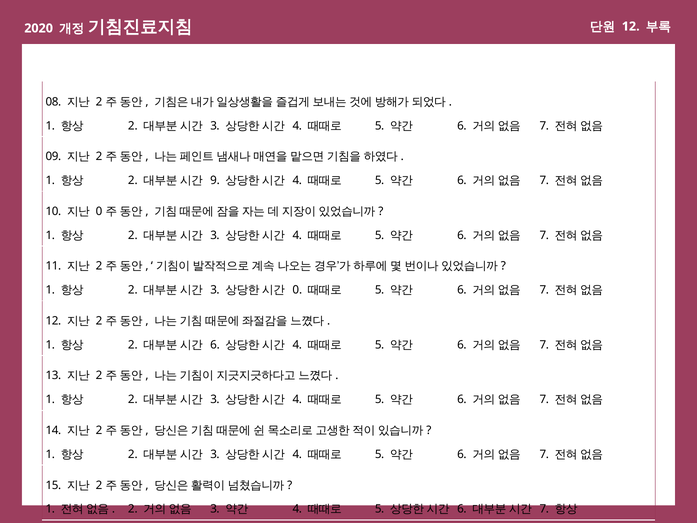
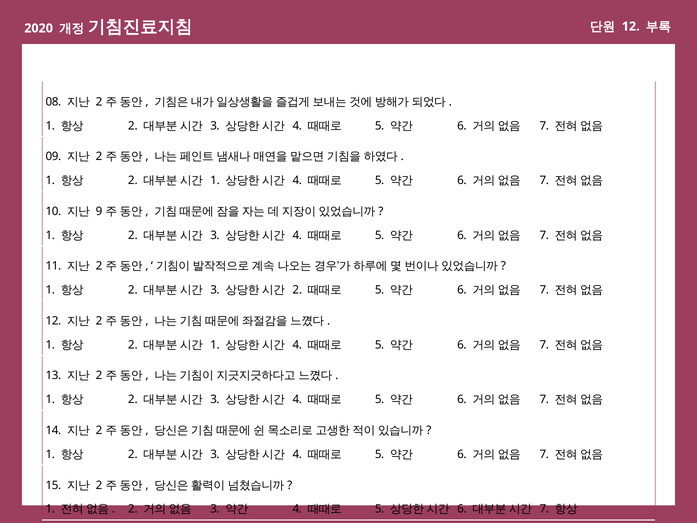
9: 9 -> 1 (215, 180)
0: 0 -> 9 (99, 211)
0: 0 -> 2 (297, 290)
6: 6 -> 1 (215, 345)
